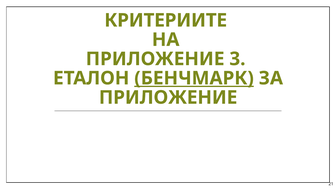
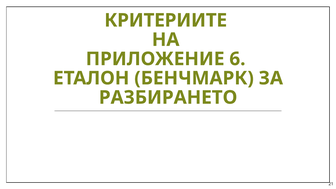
3: 3 -> 6 (237, 59)
БЕНЧМАРК underline: present -> none (194, 78)
ПРИЛОЖЕНИЕ: ПРИЛОЖЕНИЕ -> РАЗБИРАНЕТО (168, 97)
